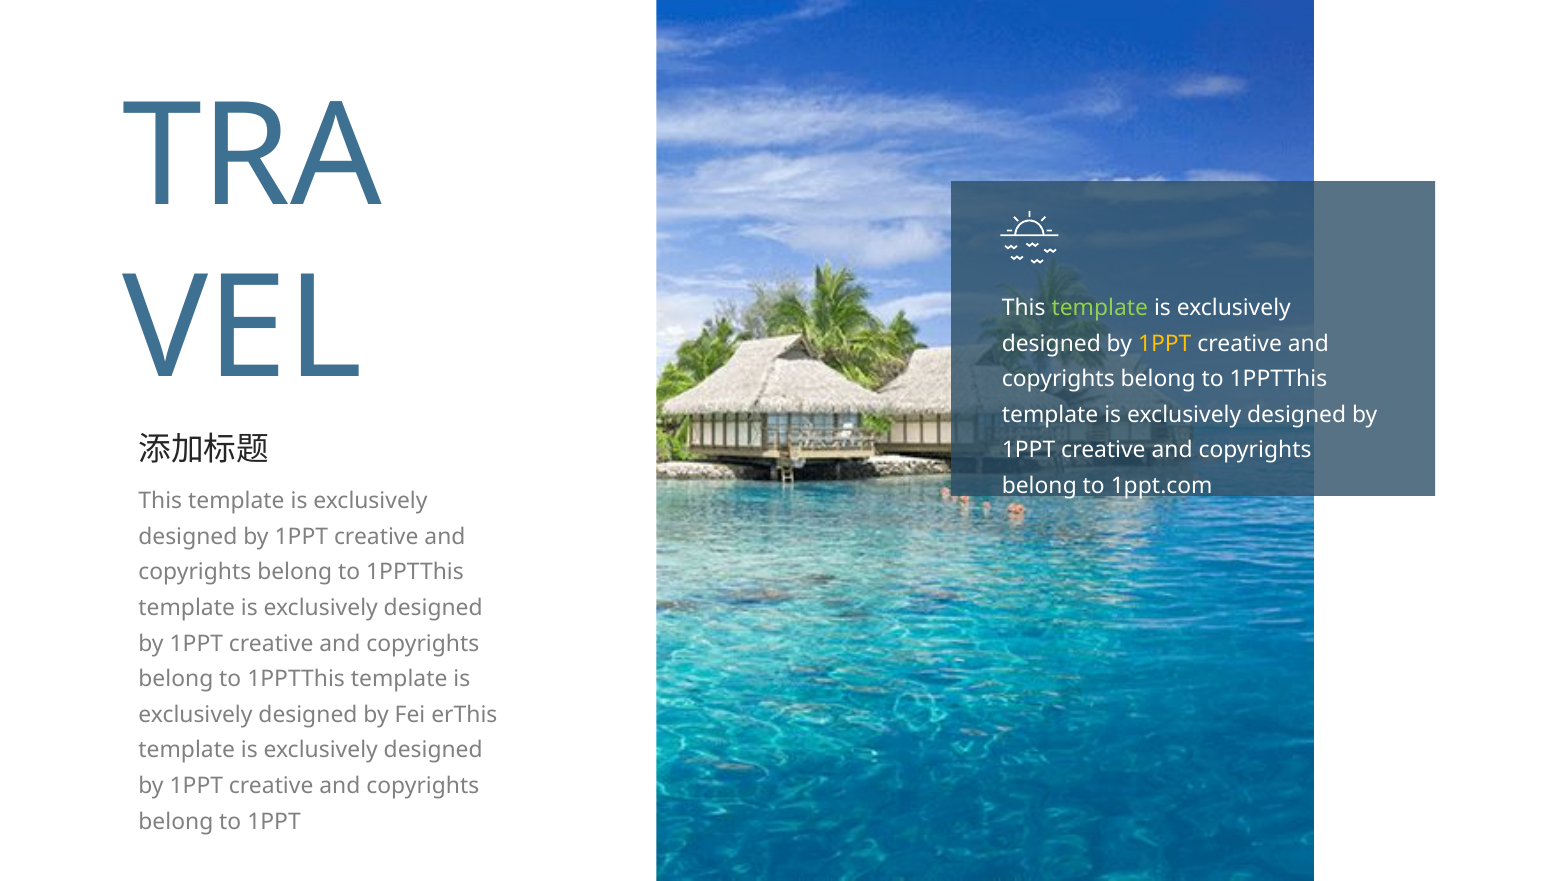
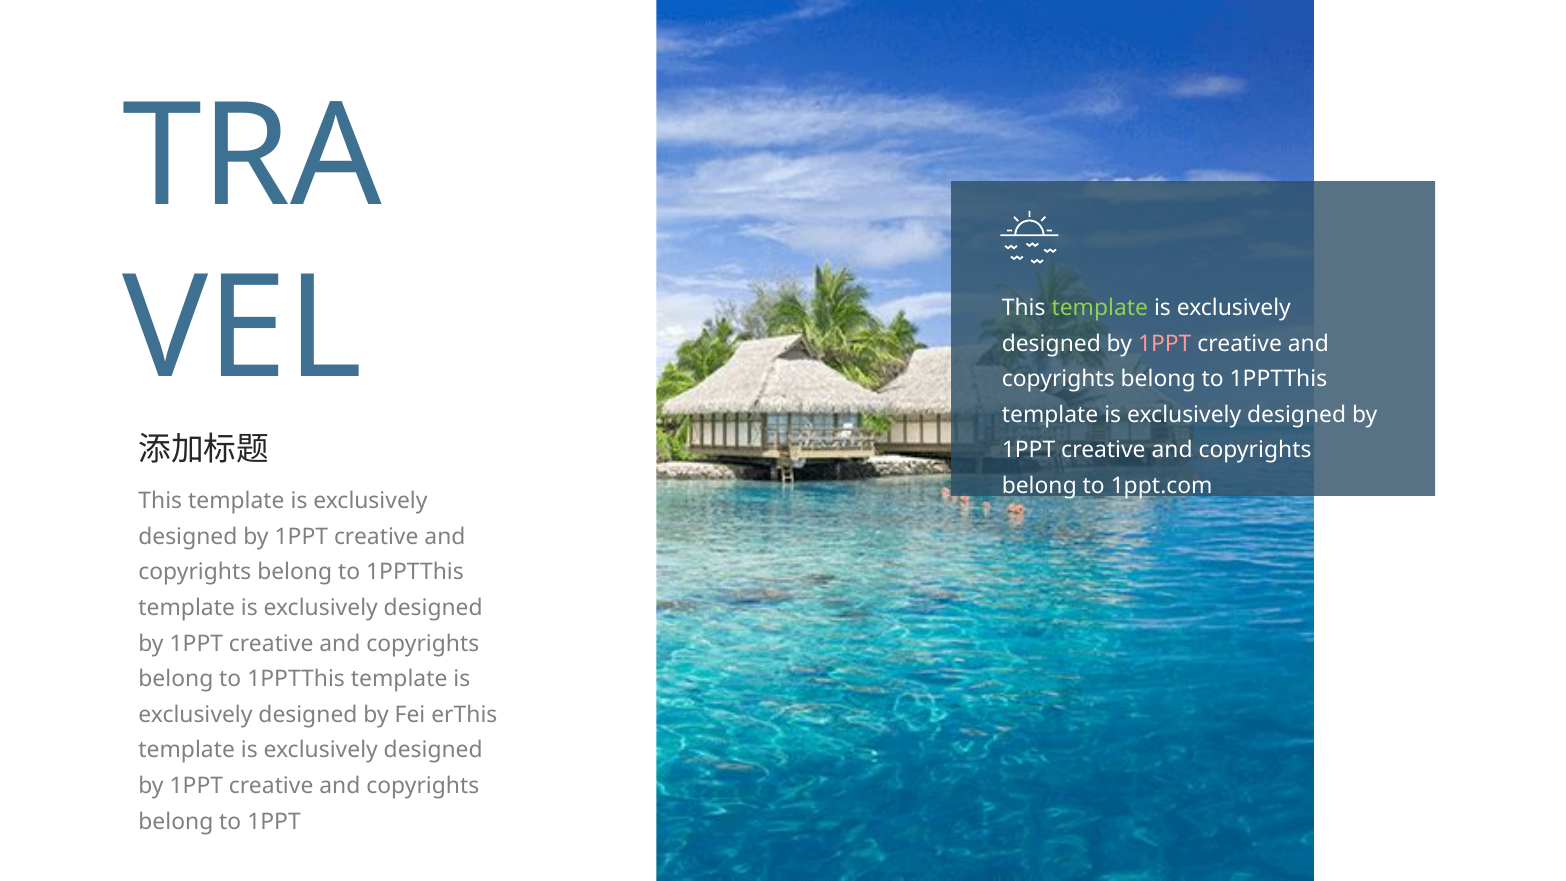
1PPT colour: yellow -> pink (1165, 344)
